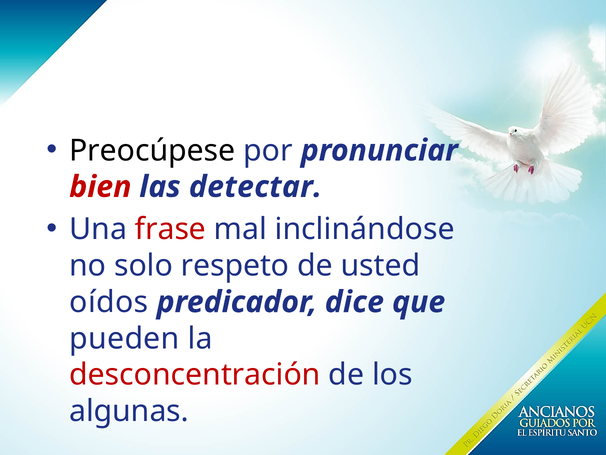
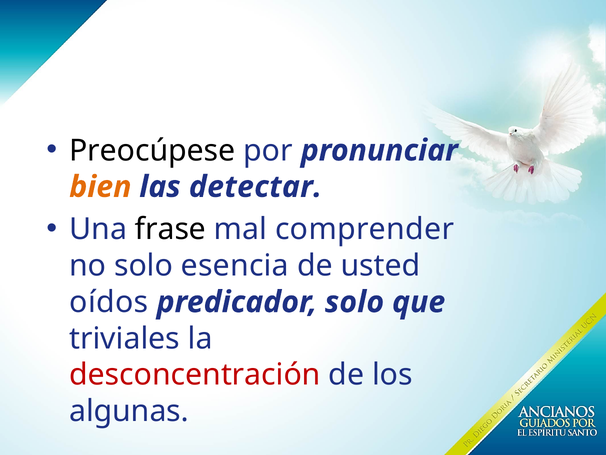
bien colour: red -> orange (100, 187)
frase colour: red -> black (171, 229)
inclinándose: inclinándose -> comprender (365, 229)
respeto: respeto -> esencia (235, 265)
predicador dice: dice -> solo (354, 302)
pueden: pueden -> triviales (125, 338)
